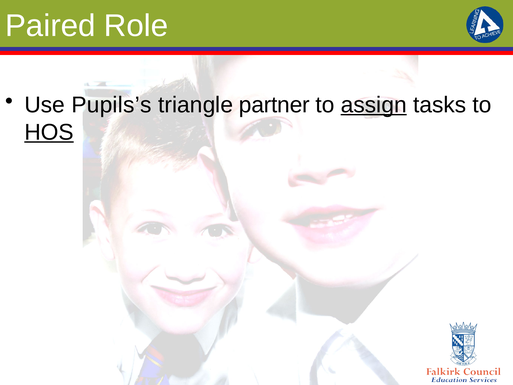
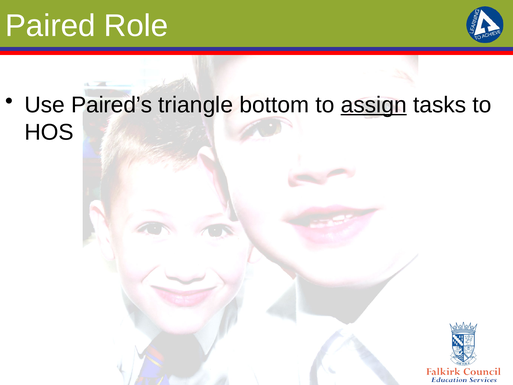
Pupils’s: Pupils’s -> Paired’s (112, 105)
partner: partner -> bottom (274, 105)
HOS underline: present -> none (49, 132)
